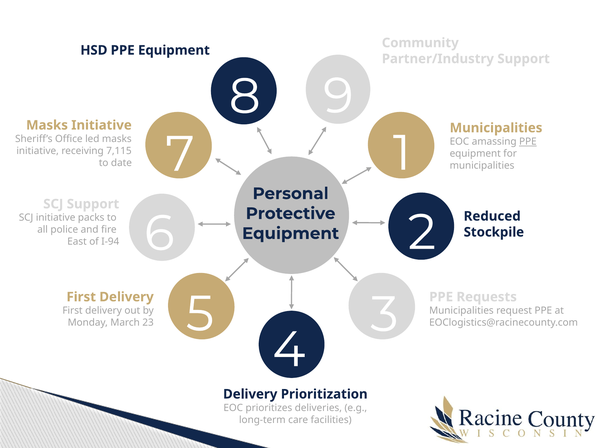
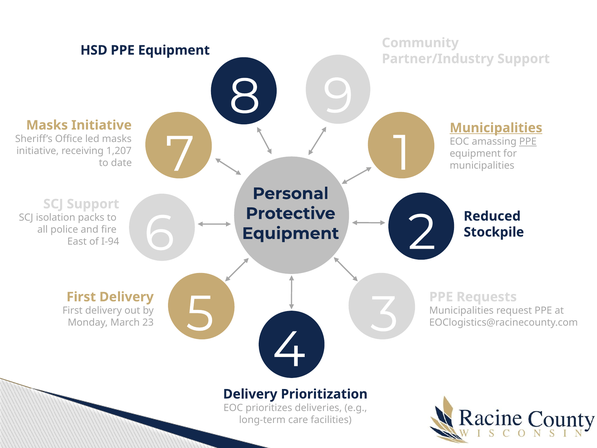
Municipalities underline: none -> present (496, 128)
7,115: 7,115 -> 1,207 (119, 151)
SCJ initiative: initiative -> isolation (56, 218)
